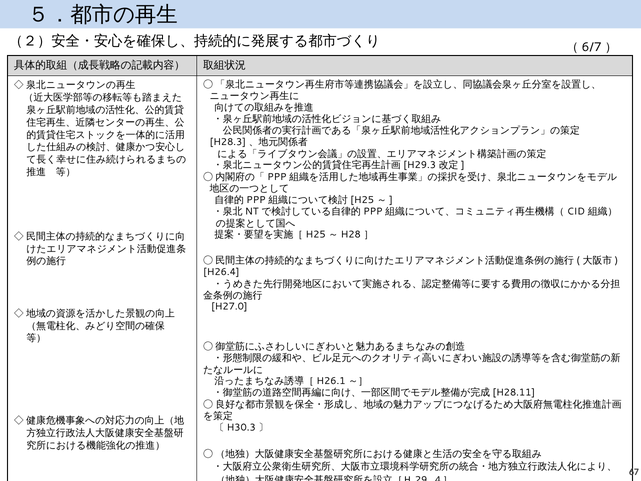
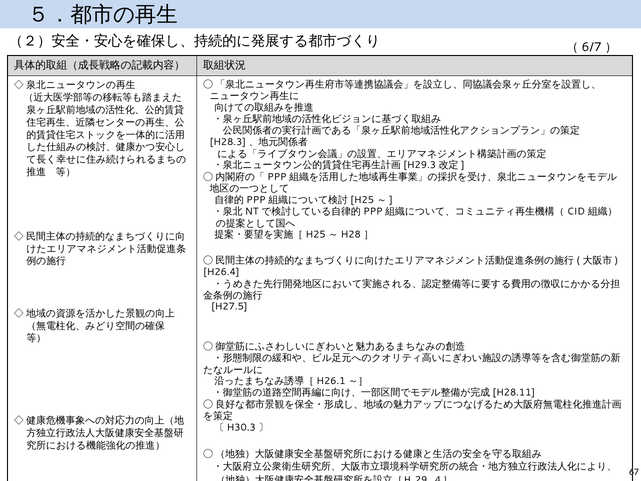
H27.0: H27.0 -> H27.5 (229, 307)
